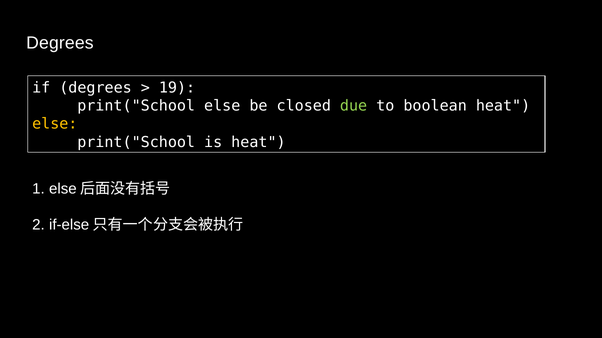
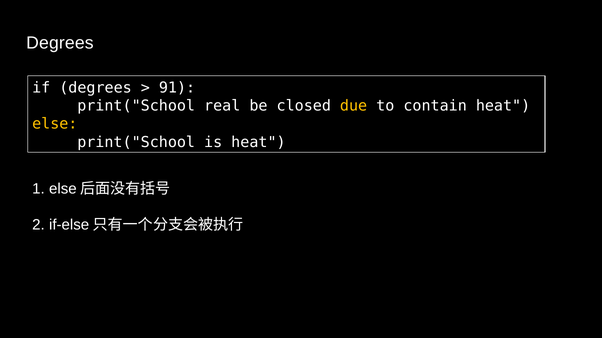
19: 19 -> 91 (177, 88)
print("School else: else -> real (222, 106)
due colour: light green -> yellow (354, 106)
boolean: boolean -> contain (435, 106)
